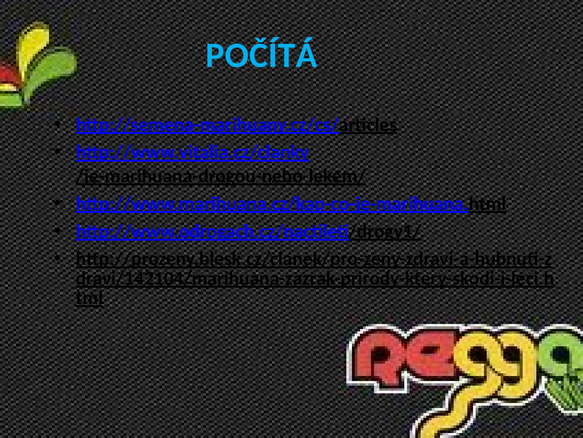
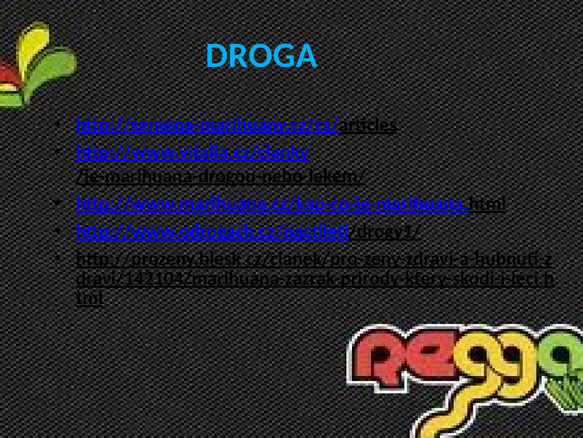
POČÍTÁ: POČÍTÁ -> DROGA (261, 55)
